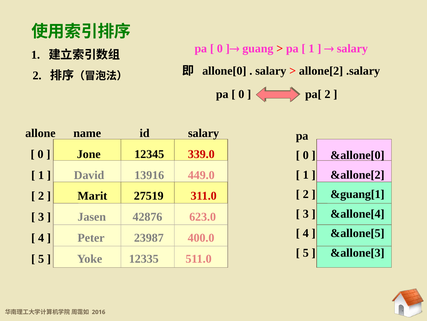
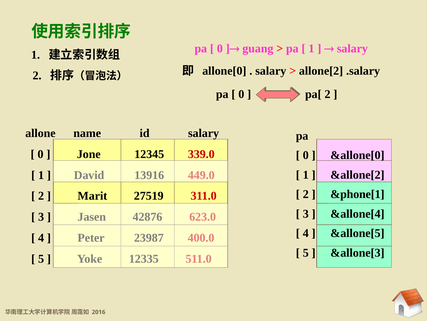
&guang[1: &guang[1 -> &phone[1 (357, 194)
